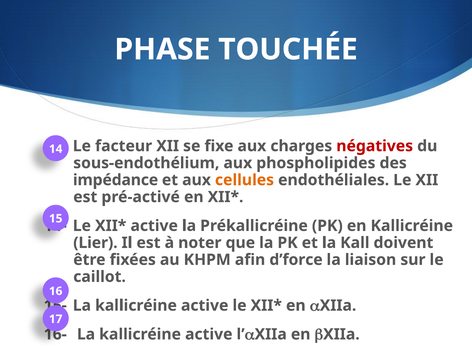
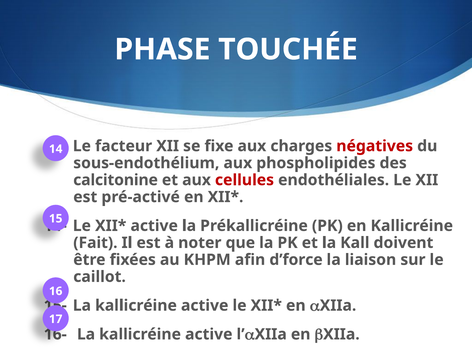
impédance: impédance -> calcitonine (116, 180)
cellules colour: orange -> red (244, 180)
Lier: Lier -> Fait (95, 243)
